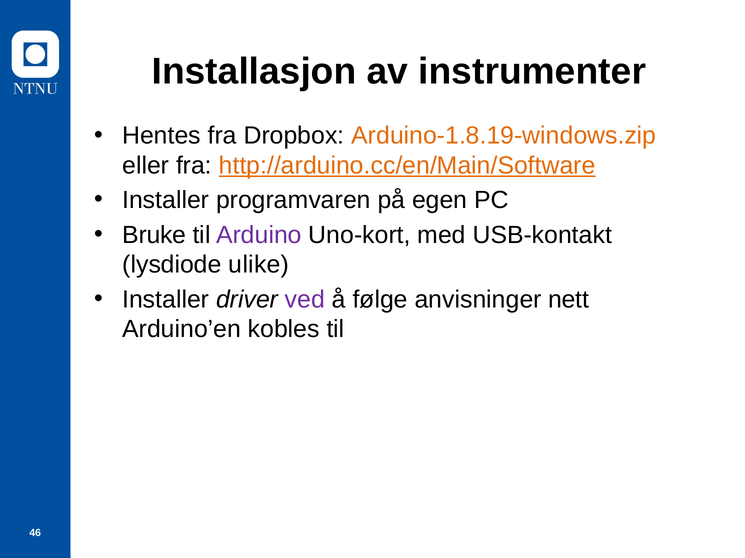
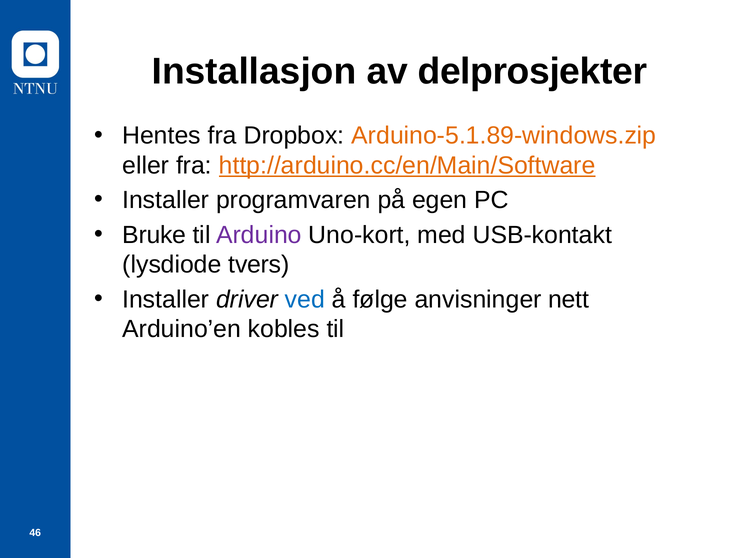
instrumenter: instrumenter -> delprosjekter (532, 72)
Arduino-1.8.19-windows.zip: Arduino-1.8.19-windows.zip -> Arduino-5.1.89-windows.zip (504, 136)
ulike: ulike -> tvers (259, 265)
ved colour: purple -> blue (305, 300)
